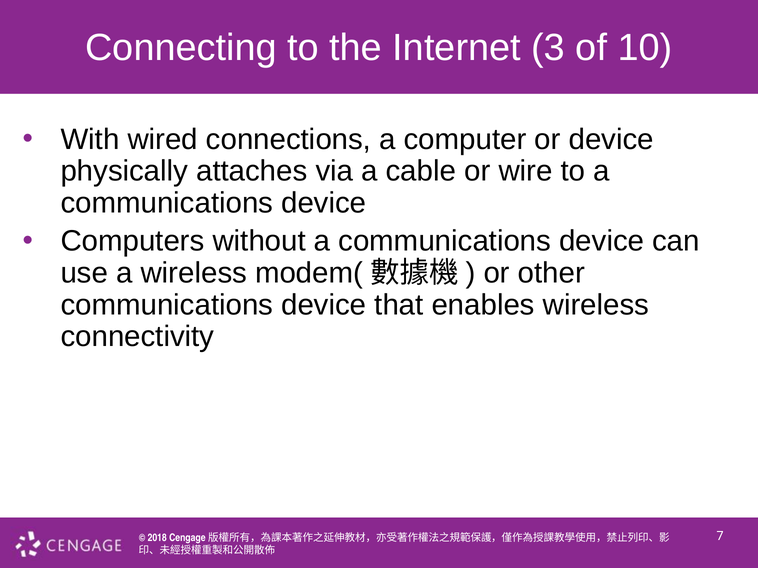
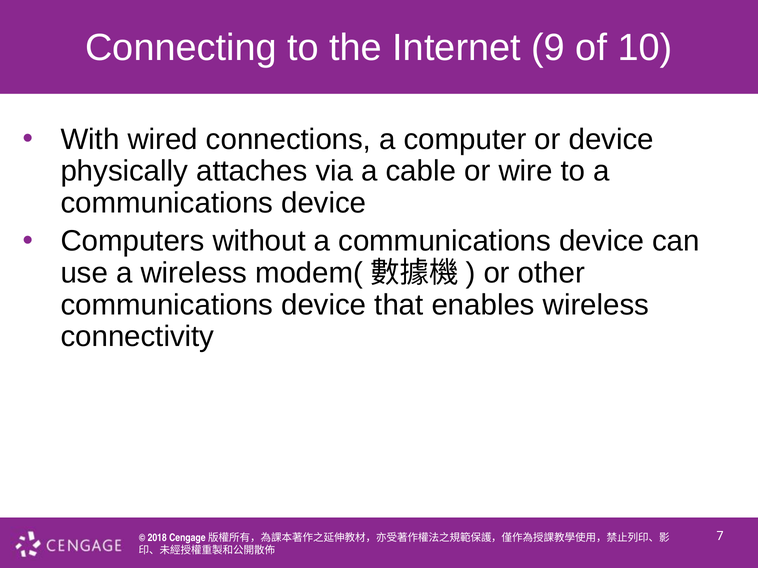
3: 3 -> 9 (548, 48)
